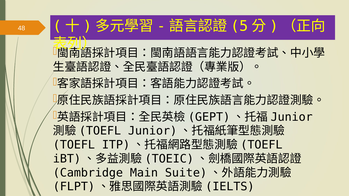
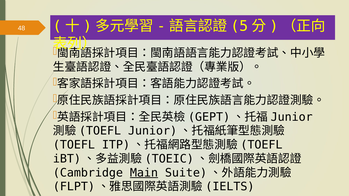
Main underline: none -> present (144, 173)
